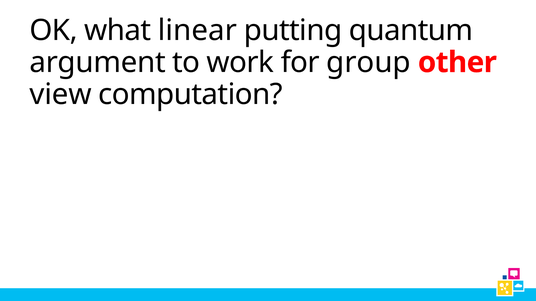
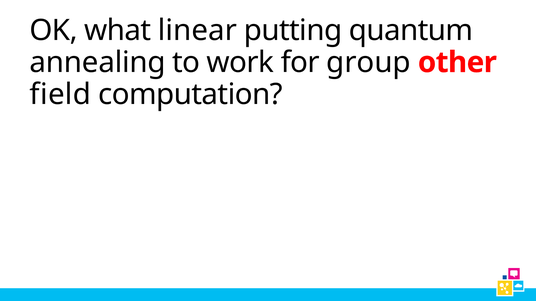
argument: argument -> annealing (98, 62)
view: view -> field (60, 94)
